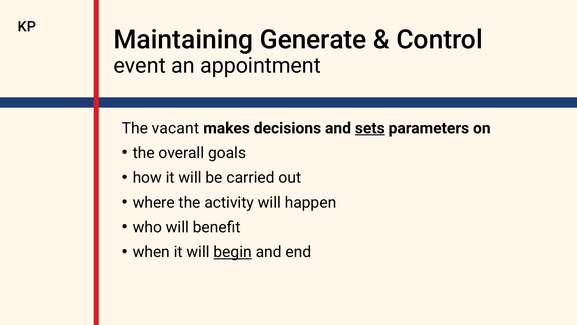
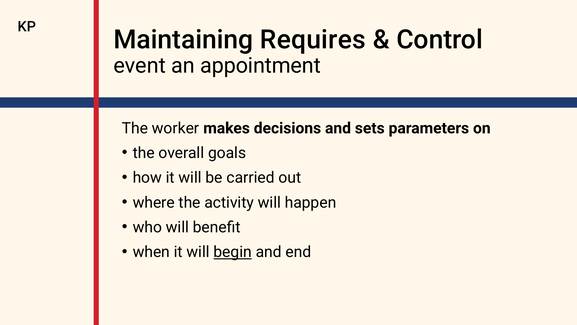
Generate: Generate -> Requires (313, 40)
vacant: vacant -> worker (176, 128)
sets underline: present -> none (370, 128)
